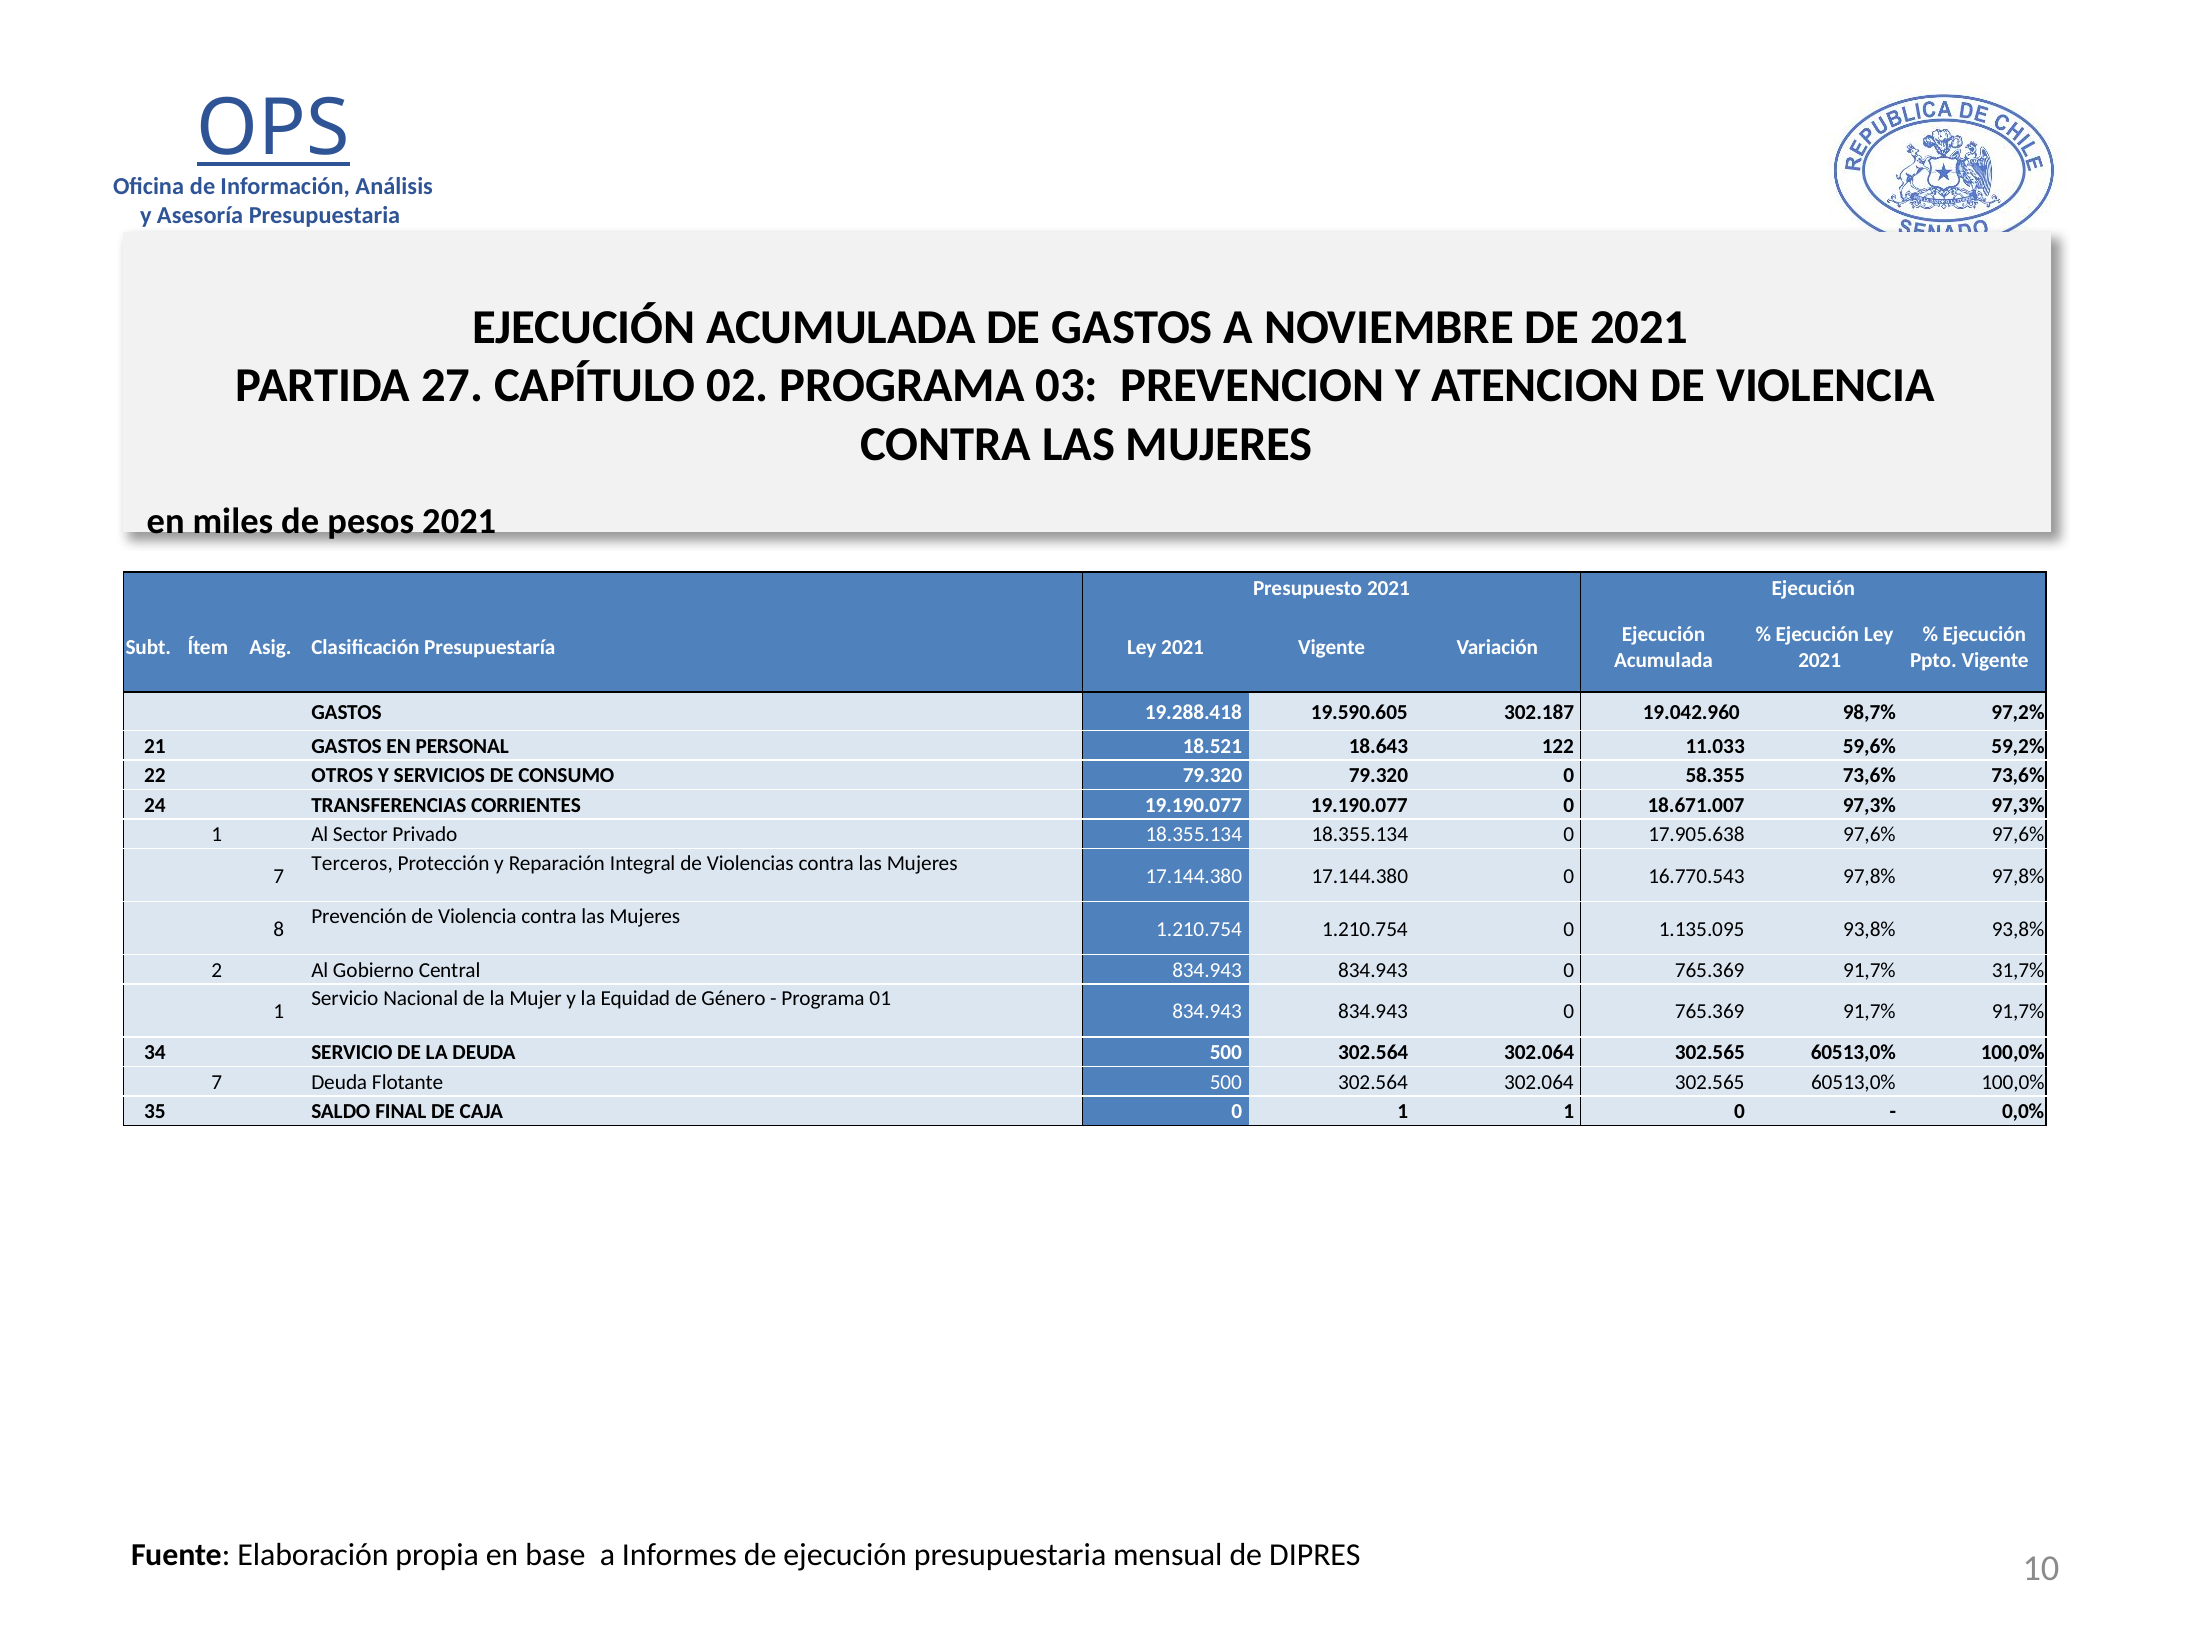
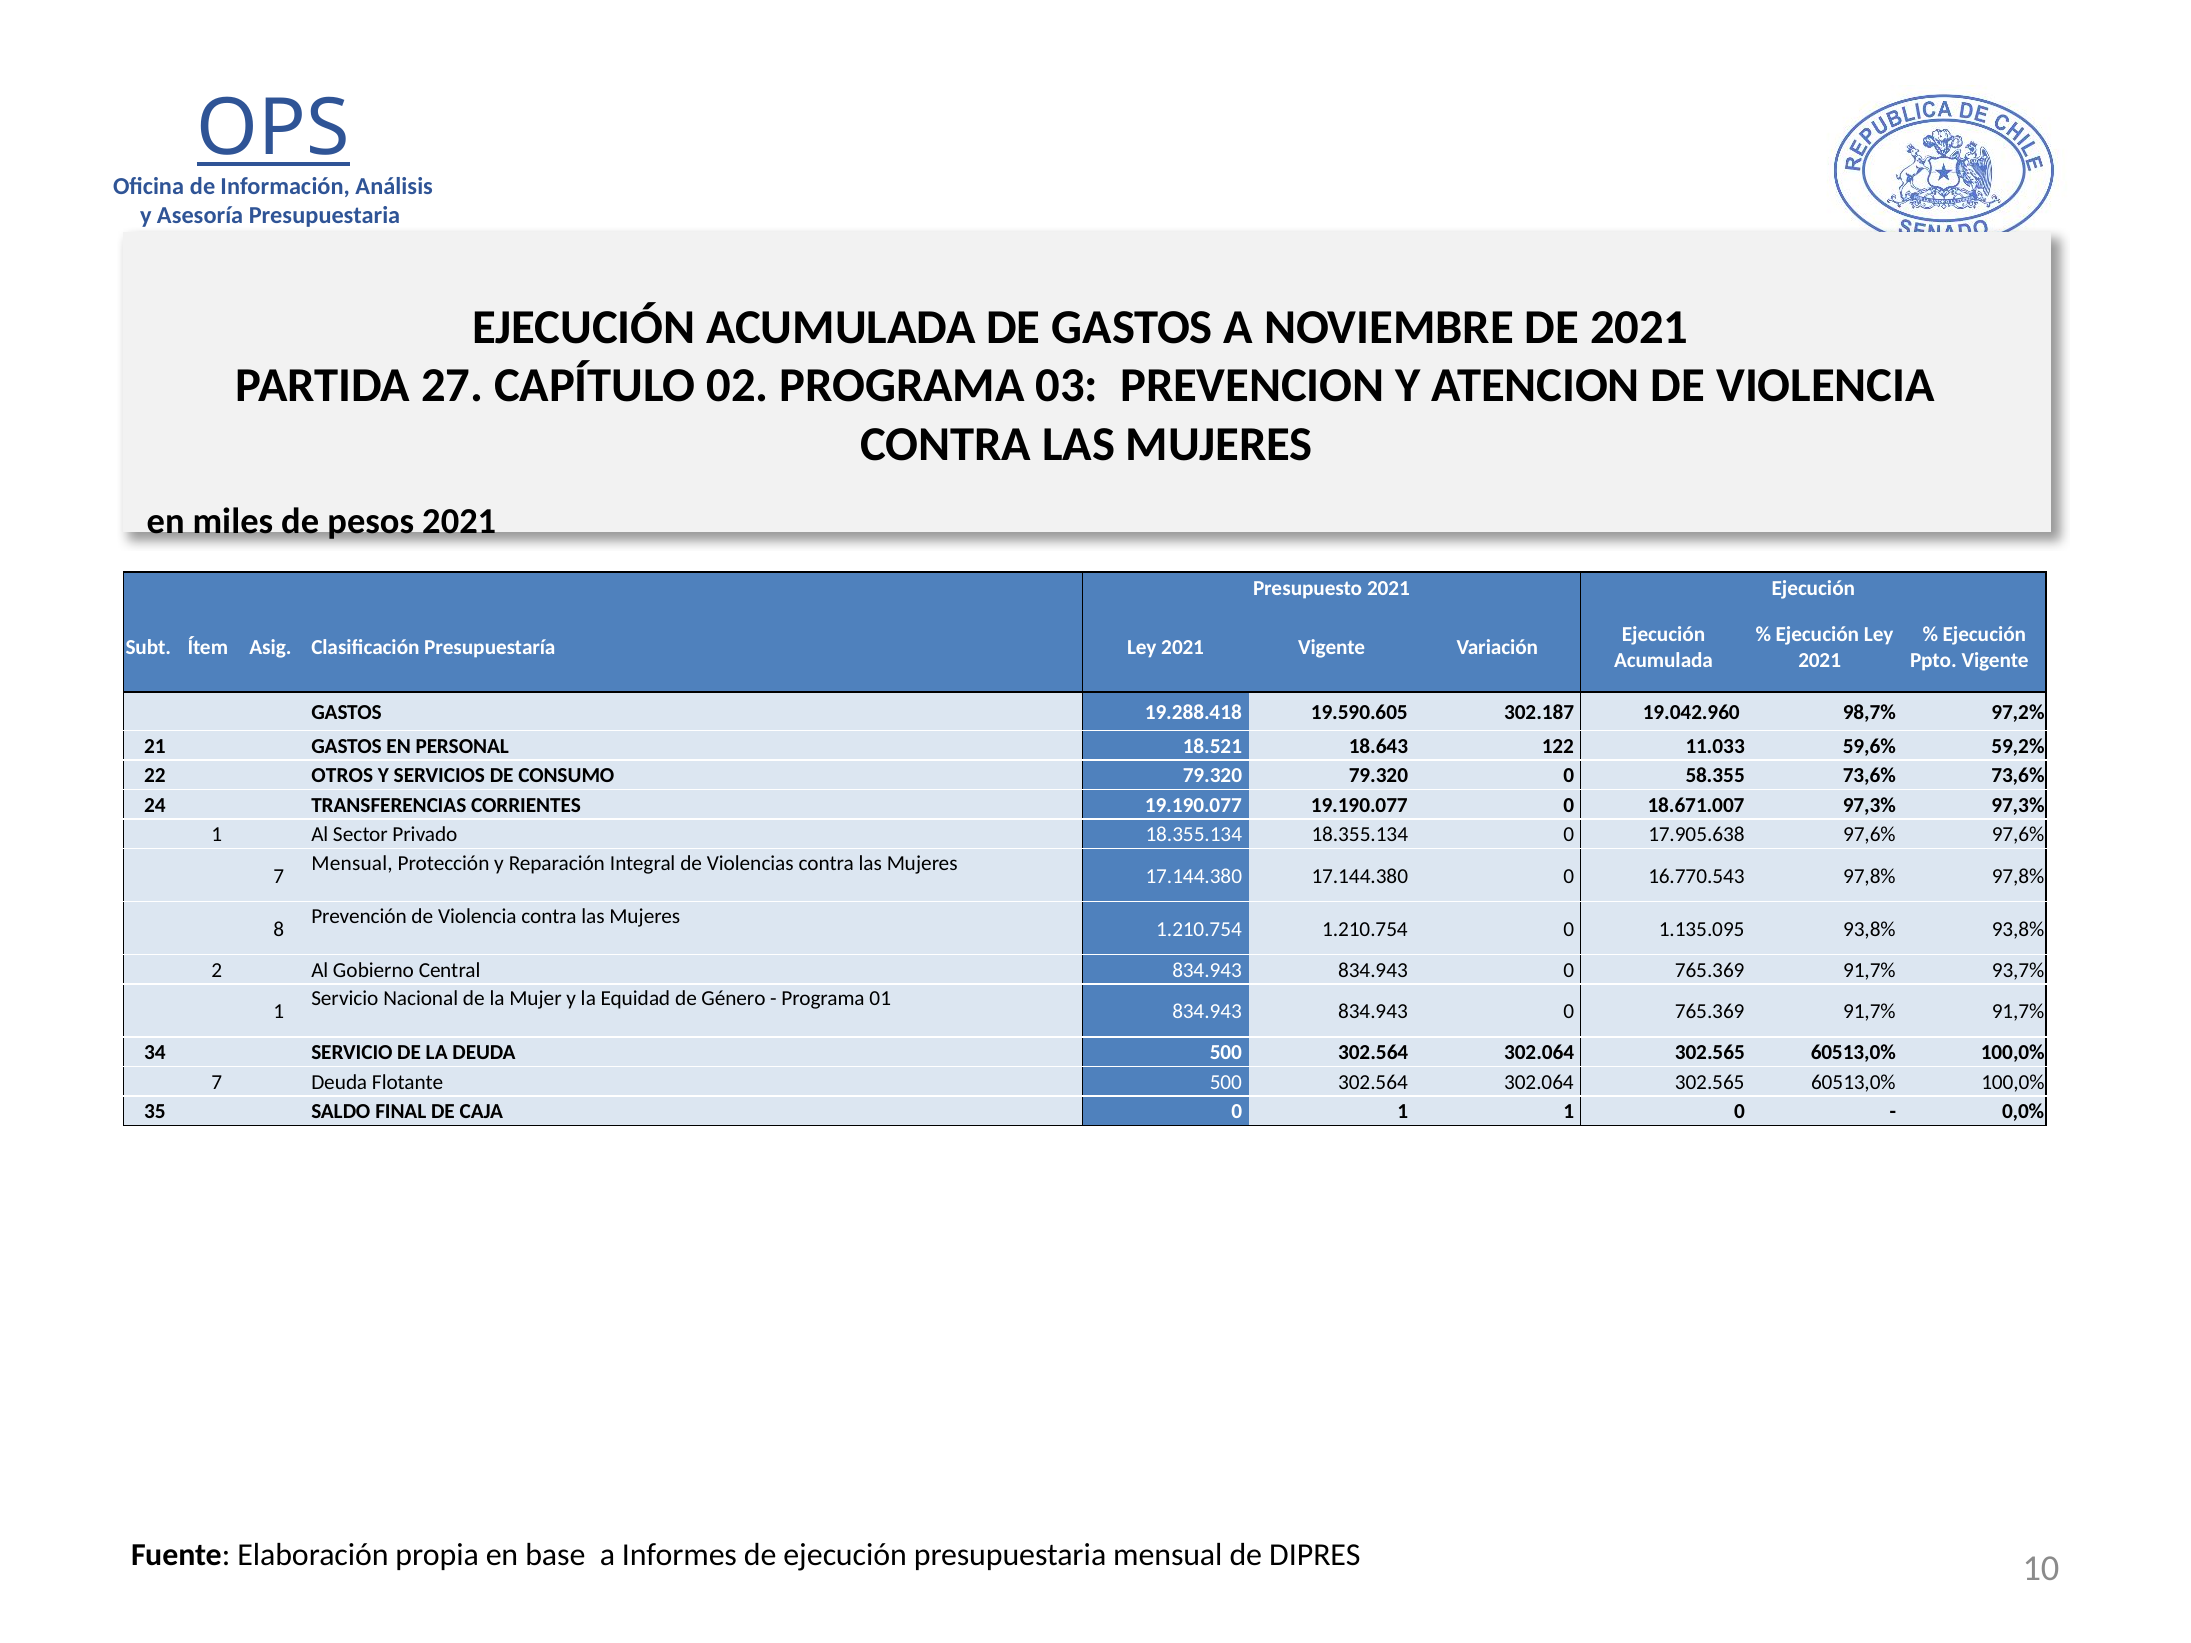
Terceros: Terceros -> Mensual (352, 864)
31,7%: 31,7% -> 93,7% (2018, 970)
